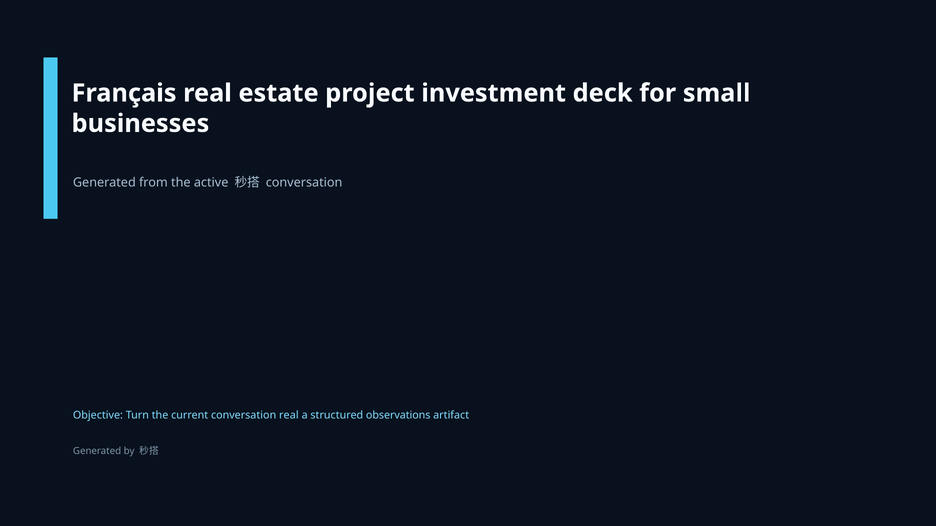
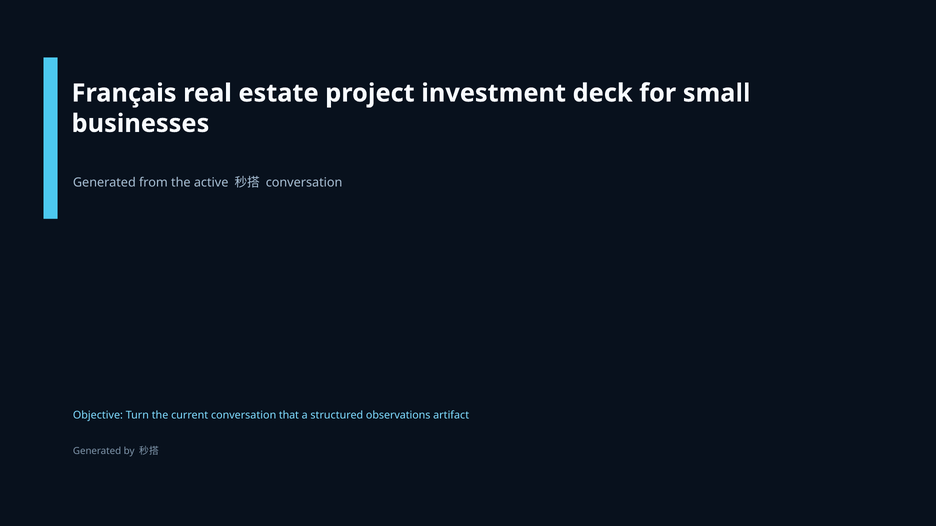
conversation real: real -> that (289, 416)
